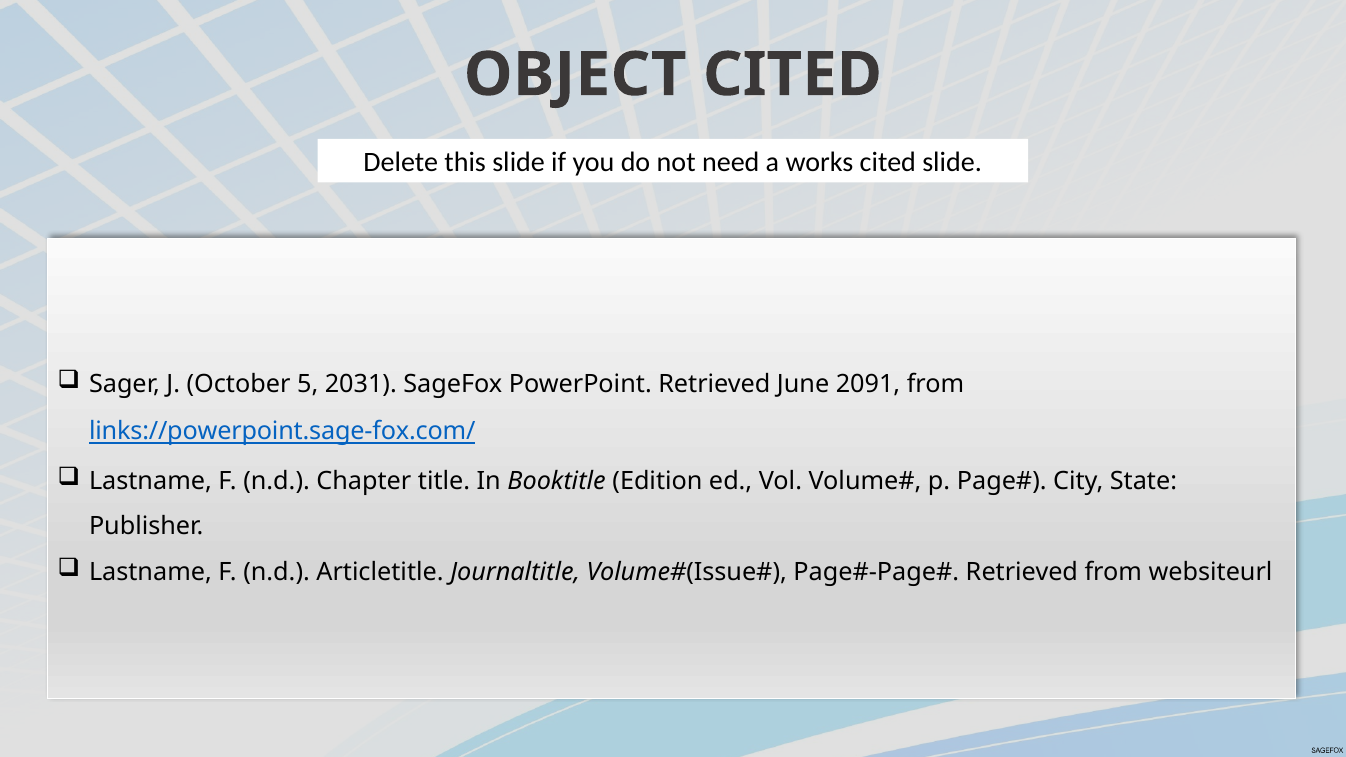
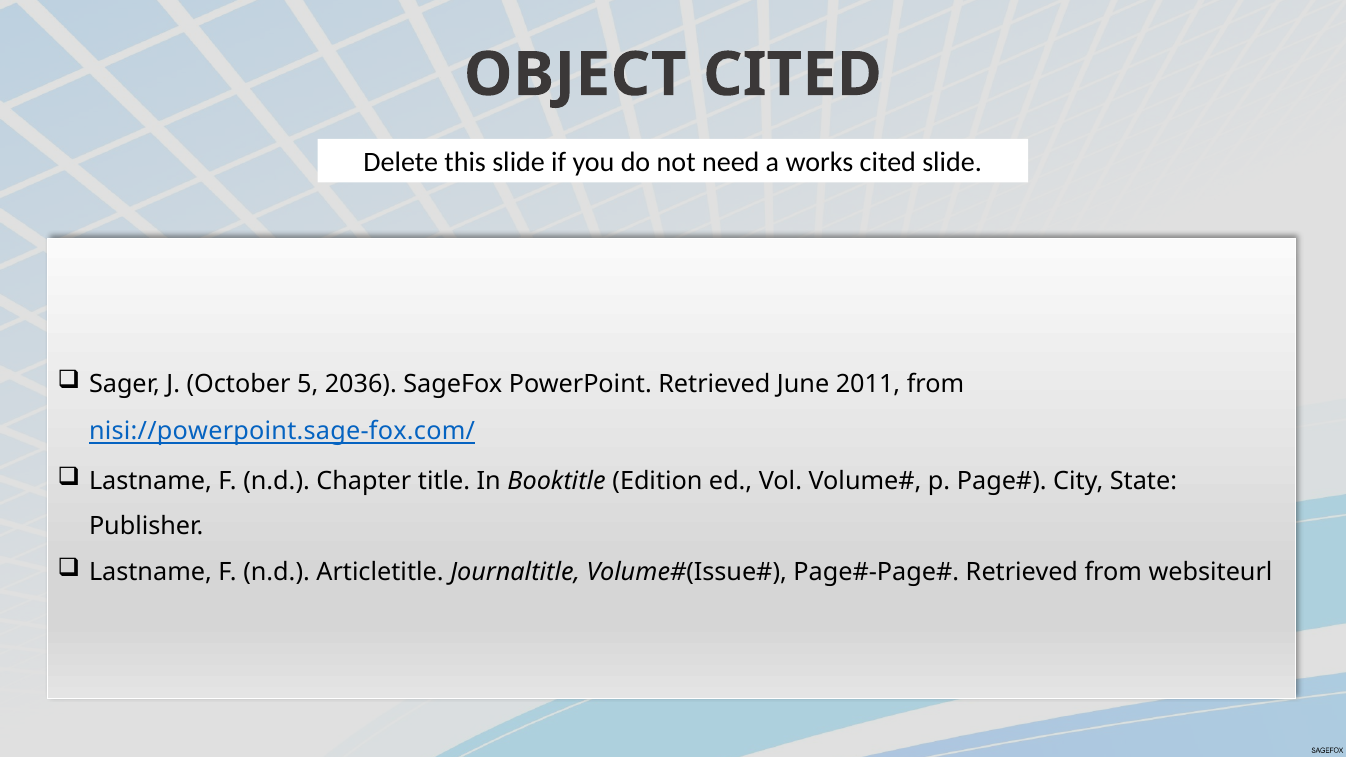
2031: 2031 -> 2036 (361, 384)
2091: 2091 -> 2011 (868, 384)
links://powerpoint.sage-fox.com/: links://powerpoint.sage-fox.com/ -> nisi://powerpoint.sage-fox.com/ (282, 432)
